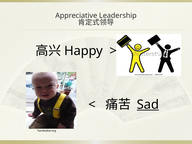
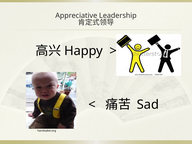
Sad underline: present -> none (148, 105)
